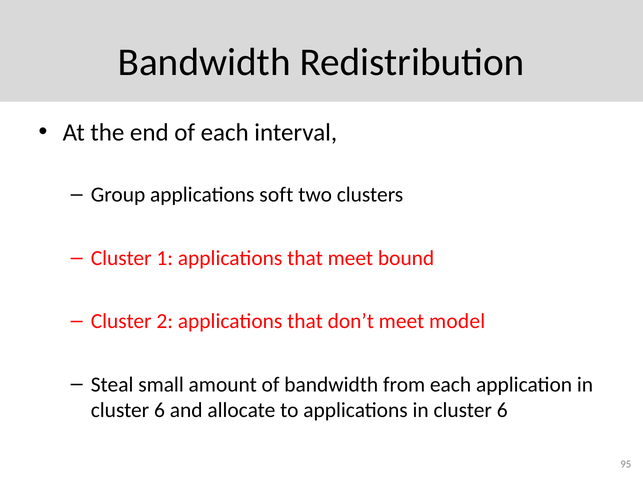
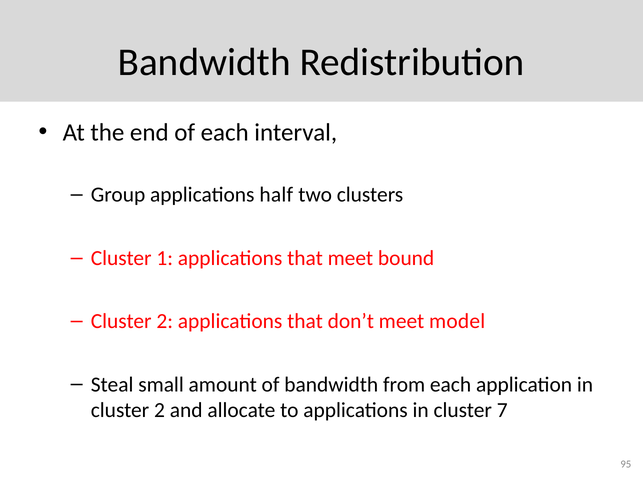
soft: soft -> half (276, 195)
6: 6 -> 2 (159, 410)
applications in cluster 6: 6 -> 7 (502, 410)
